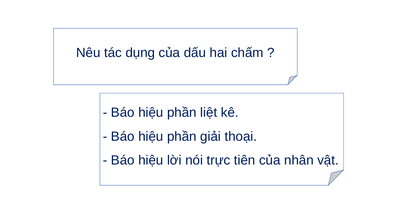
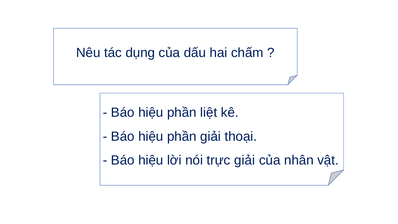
trực tiên: tiên -> giải (245, 160)
